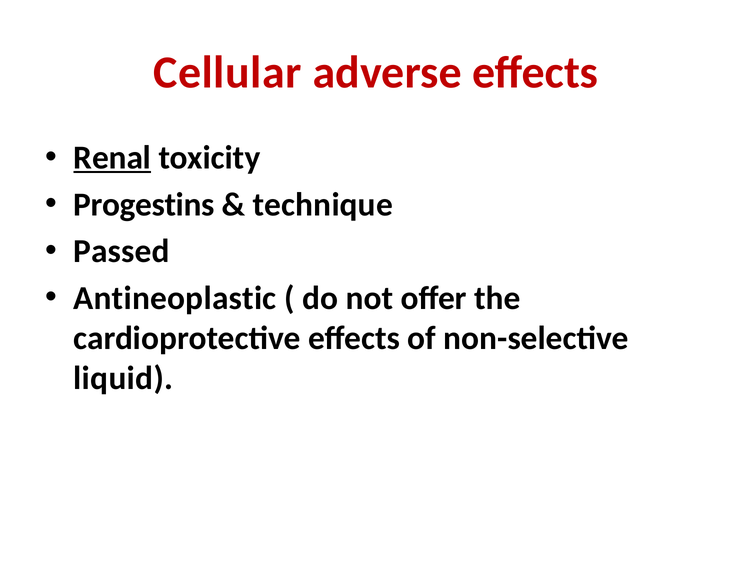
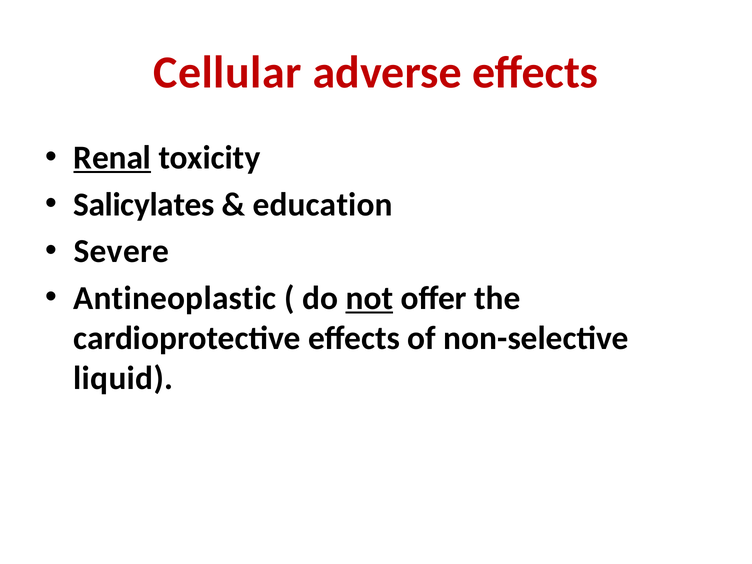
Progestins: Progestins -> Salicylates (144, 205)
technique: technique -> education (323, 205)
Passed: Passed -> Severe (121, 251)
not underline: none -> present (369, 298)
